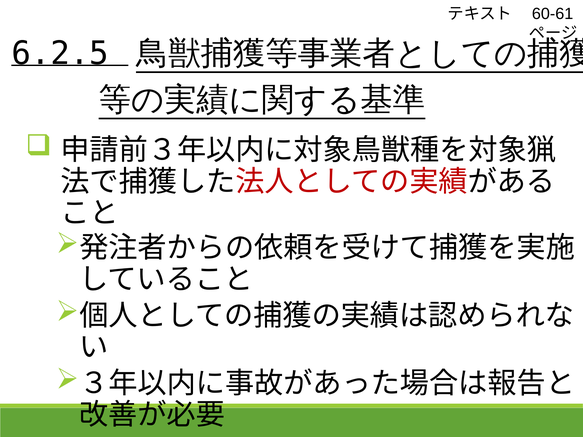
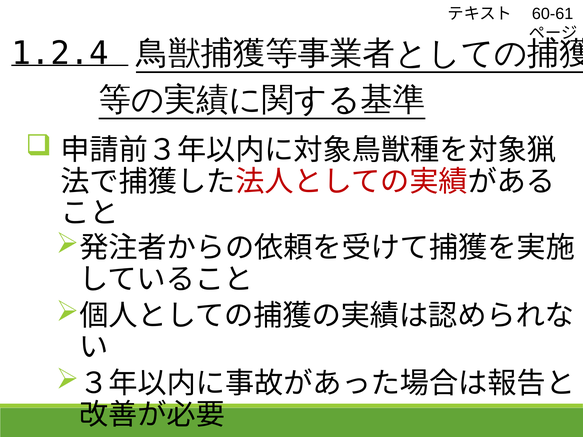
6.2.5: 6.2.5 -> 1.2.4 (60, 53)
